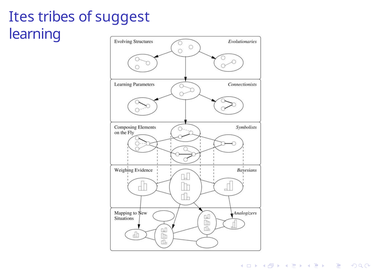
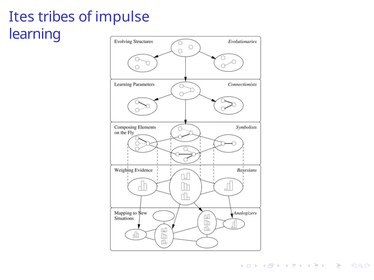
suggest: suggest -> impulse (122, 17)
